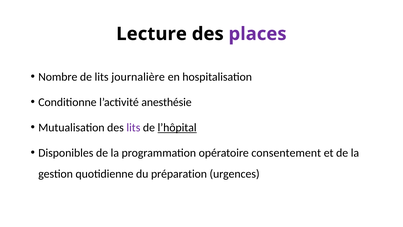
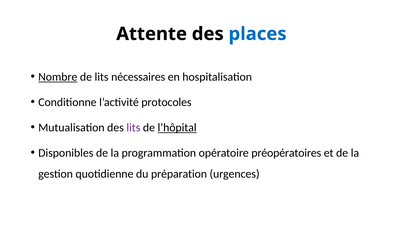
Lecture: Lecture -> Attente (152, 34)
places colour: purple -> blue (258, 34)
Nombre underline: none -> present (58, 77)
journalière: journalière -> nécessaires (138, 77)
anesthésie: anesthésie -> protocoles (166, 102)
consentement: consentement -> préopératoires (286, 153)
